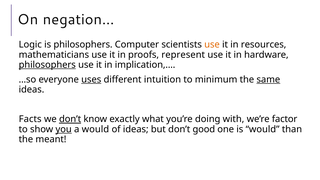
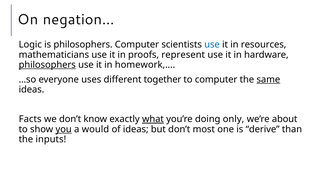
use colour: orange -> blue (212, 45)
implication,…: implication,… -> homework,… (145, 65)
uses underline: present -> none (91, 80)
intuition: intuition -> together (163, 80)
to minimum: minimum -> computer (216, 80)
don’t underline: present -> none (70, 119)
what underline: none -> present (153, 119)
with: with -> only (233, 119)
factor: factor -> about (285, 119)
good: good -> most (204, 129)
is would: would -> derive (263, 129)
meant: meant -> inputs (51, 139)
